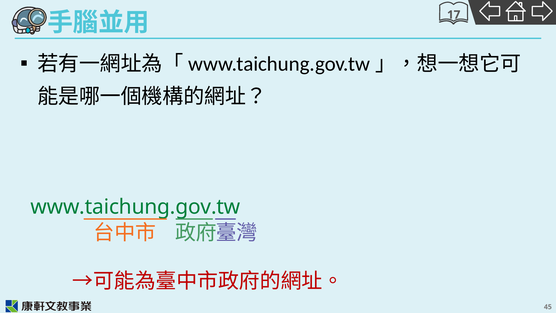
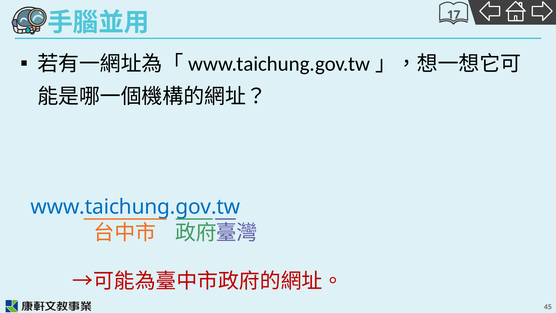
www.taichung.gov.tw colour: green -> blue (135, 207)
